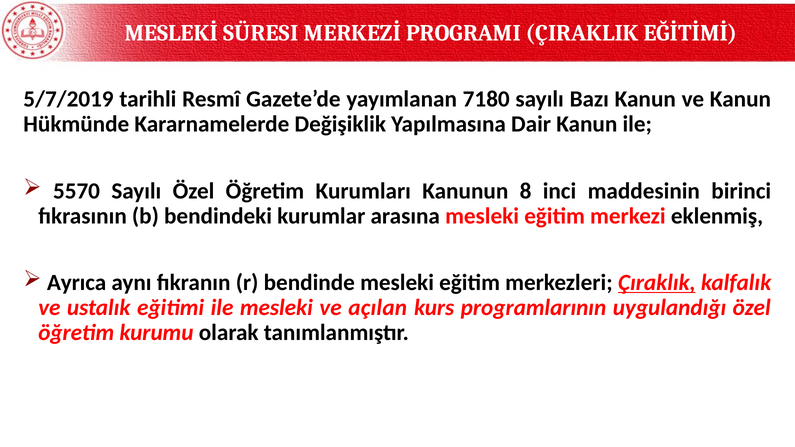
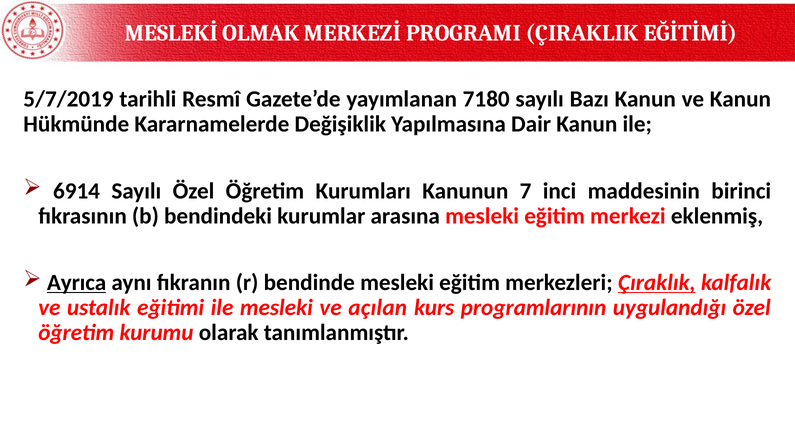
SÜRESI: SÜRESI -> OLMAK (261, 33)
5570: 5570 -> 6914 (77, 191)
8: 8 -> 7 (526, 191)
Ayrıca underline: none -> present (77, 283)
